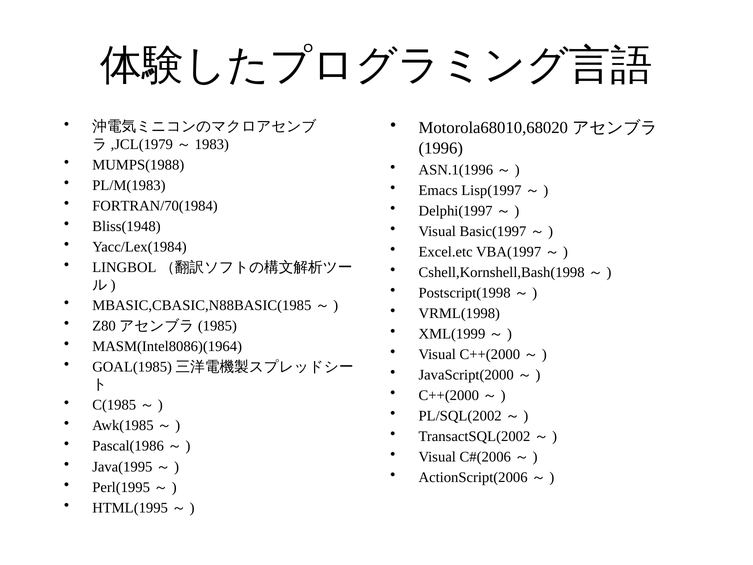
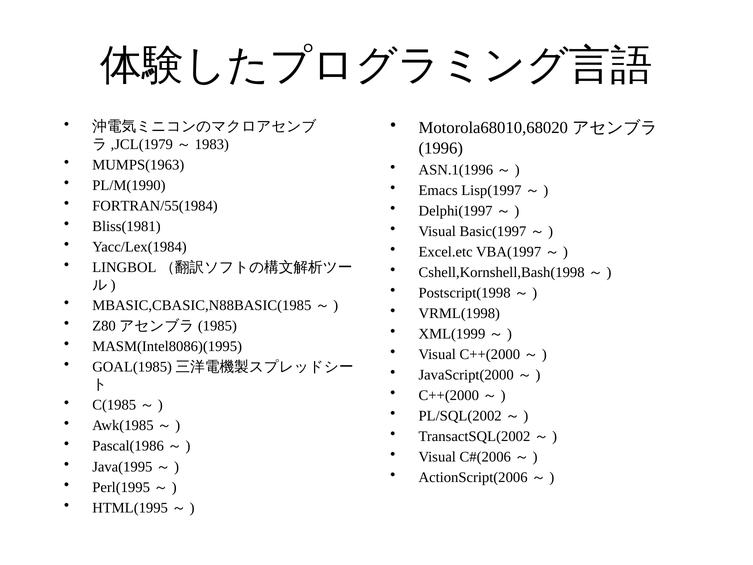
MUMPS(1988: MUMPS(1988 -> MUMPS(1963 (138, 165)
PL/M(1983: PL/M(1983 -> PL/M(1990 (129, 185)
FORTRAN/70(1984: FORTRAN/70(1984 -> FORTRAN/55(1984 (155, 206)
Bliss(1948: Bliss(1948 -> Bliss(1981 (126, 226)
MASM(Intel8086)(1964: MASM(Intel8086)(1964 -> MASM(Intel8086)(1995 (167, 346)
